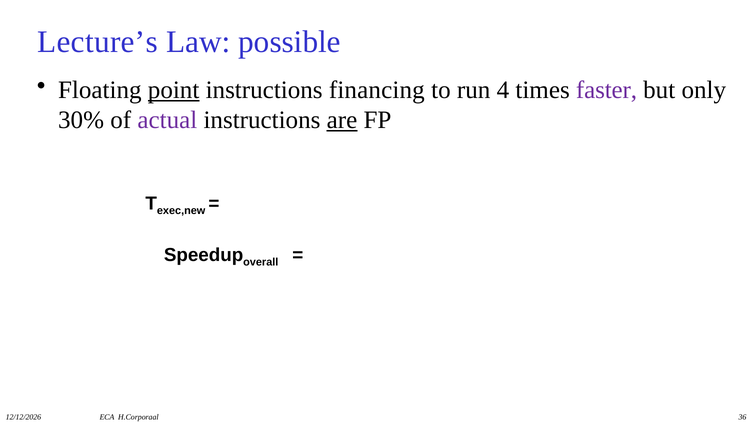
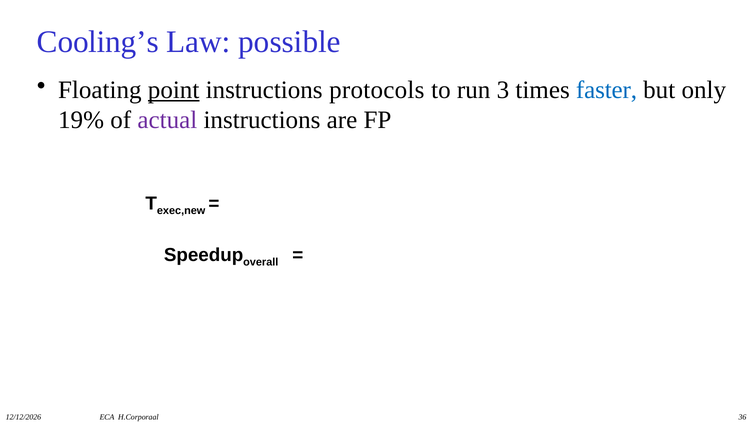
Lecture’s: Lecture’s -> Cooling’s (98, 42)
financing: financing -> protocols (377, 90)
4: 4 -> 3 (503, 90)
faster colour: purple -> blue (607, 90)
30%: 30% -> 19% (81, 120)
are underline: present -> none (342, 120)
